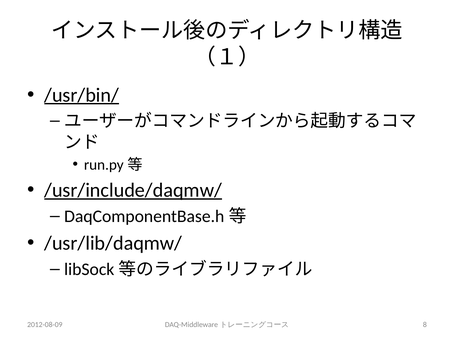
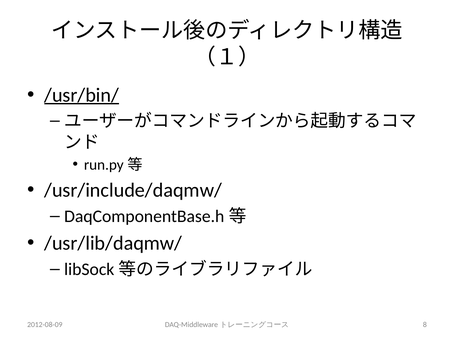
/usr/include/daqmw/ underline: present -> none (133, 191)
